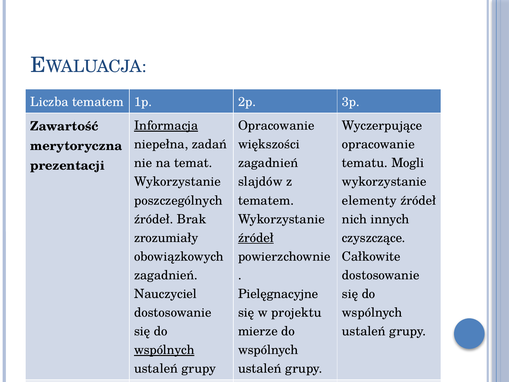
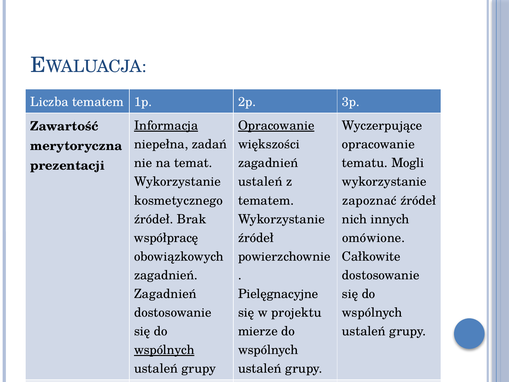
Opracowanie underline: none -> present (276, 126)
slajdów: slajdów -> ustaleń (260, 182)
poszczególnych: poszczególnych -> kosmetycznego (178, 200)
elementy: elementy -> zapoznać (369, 200)
zrozumiały: zrozumiały -> współpracę (166, 238)
źródeł underline: present -> none (256, 238)
czyszczące: czyszczące -> omówione (374, 238)
Nauczyciel: Nauczyciel -> Zagadnień (165, 294)
